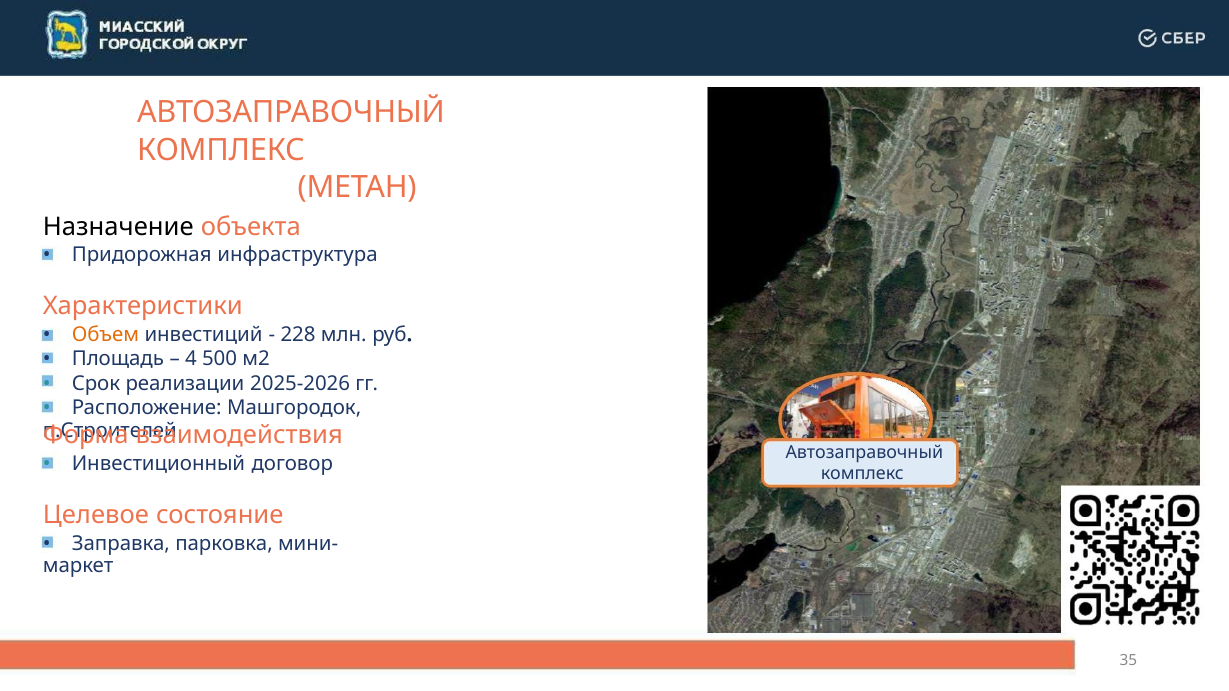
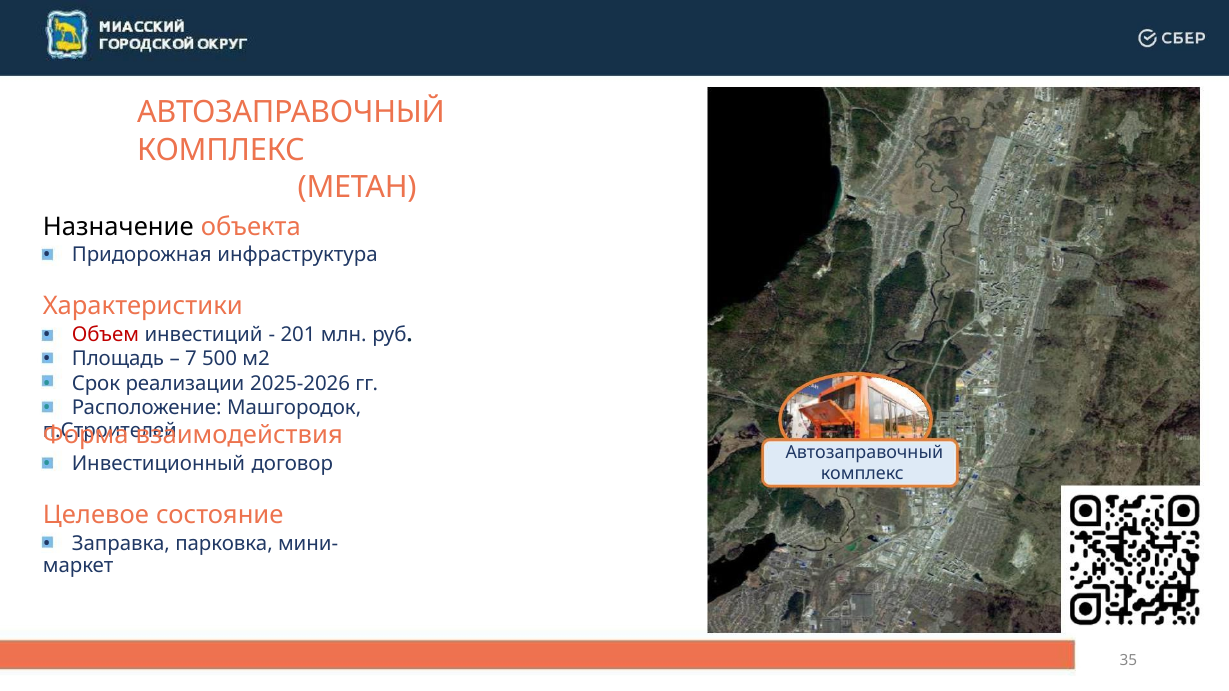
Объем colour: orange -> red (105, 335)
228: 228 -> 201 (298, 335)
4: 4 -> 7 (191, 359)
